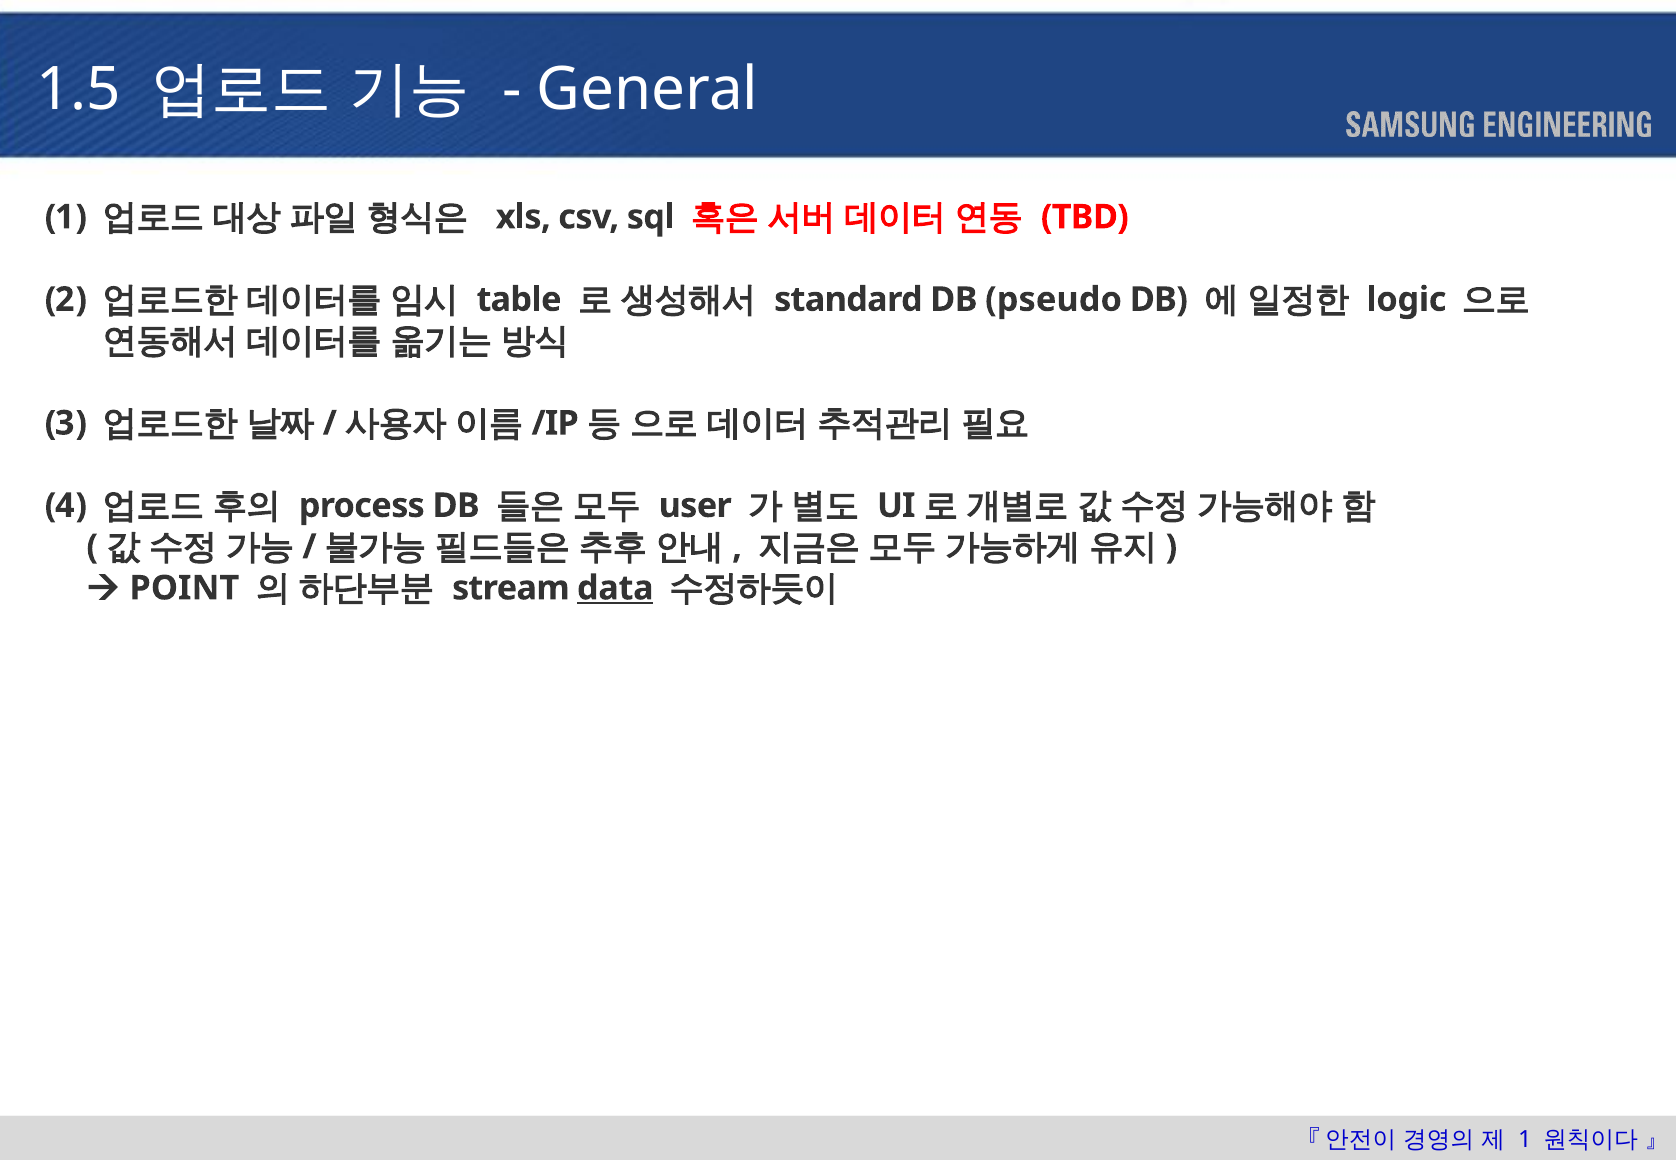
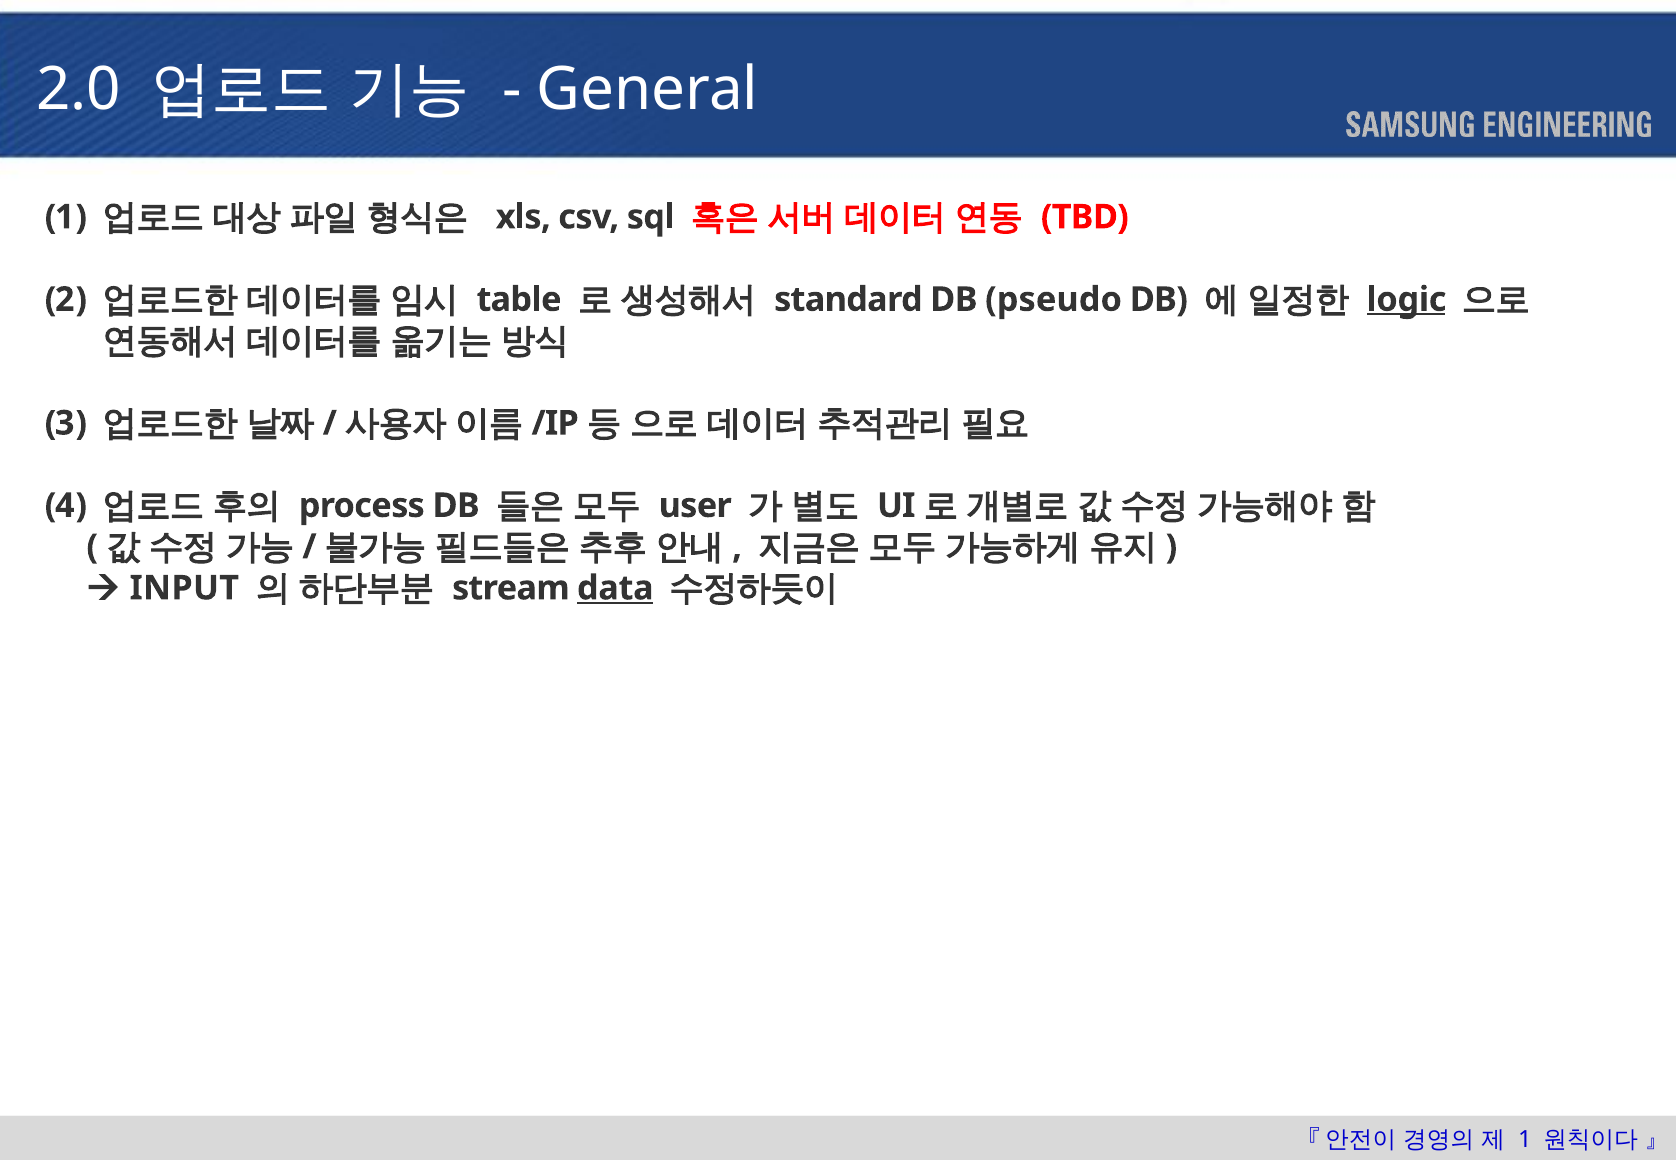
1.5: 1.5 -> 2.0 (79, 90)
logic underline: none -> present (1406, 300)
POINT: POINT -> INPUT (184, 588)
